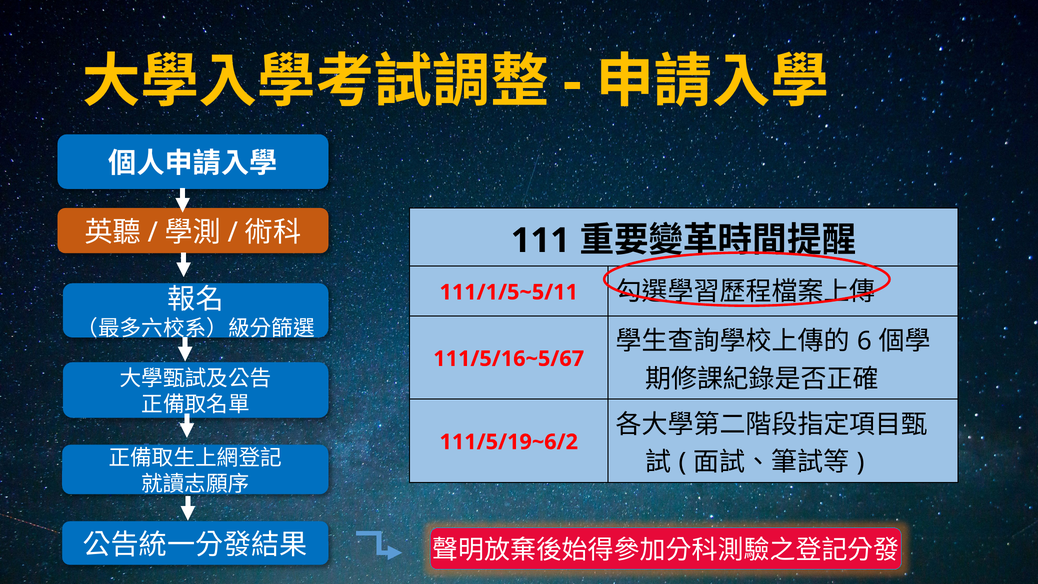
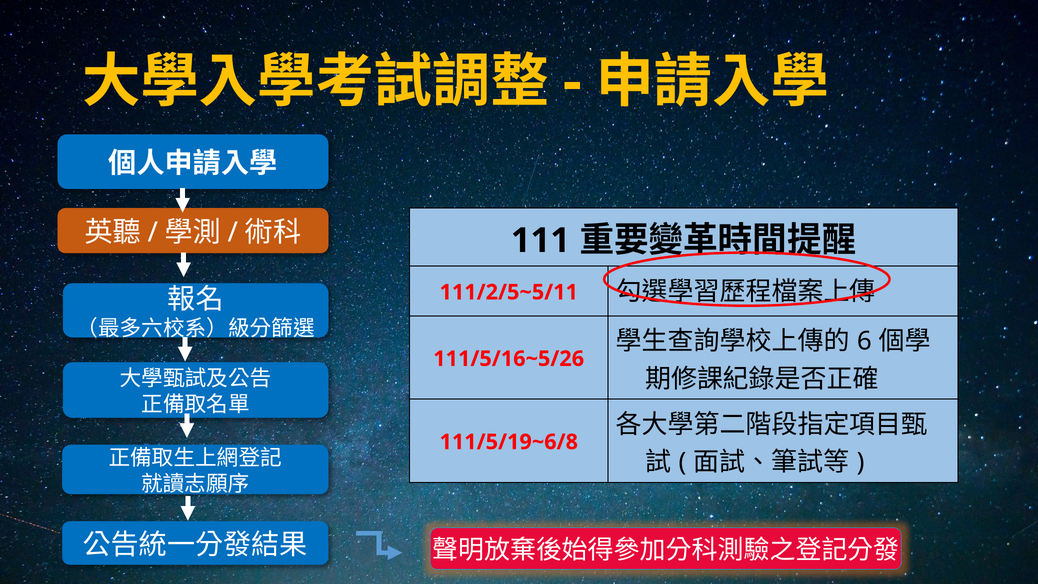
111/1/5~5/11: 111/1/5~5/11 -> 111/2/5~5/11 (509, 292)
111/5/16~5/67: 111/5/16~5/67 -> 111/5/16~5/26 (509, 359)
111/5/19~6/2: 111/5/19~6/2 -> 111/5/19~6/8 (509, 442)
